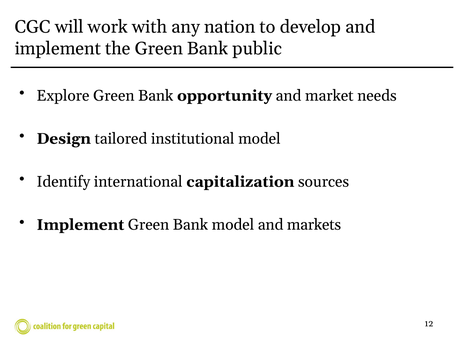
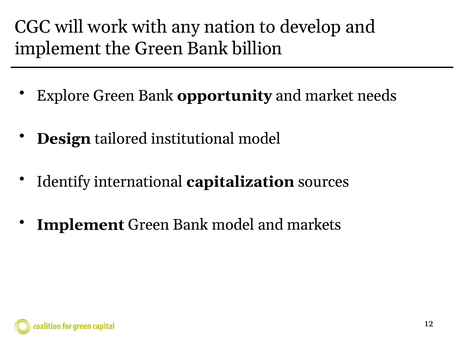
public: public -> billion (257, 48)
